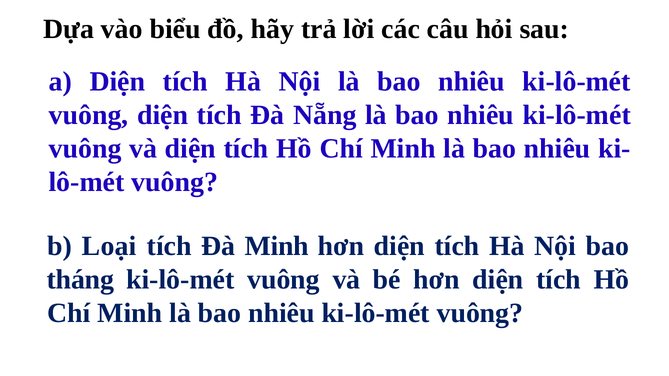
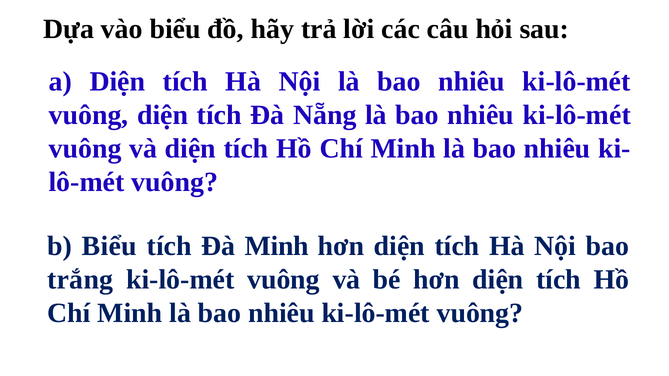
b Loại: Loại -> Biểu (109, 246)
tháng: tháng -> trắng (80, 280)
